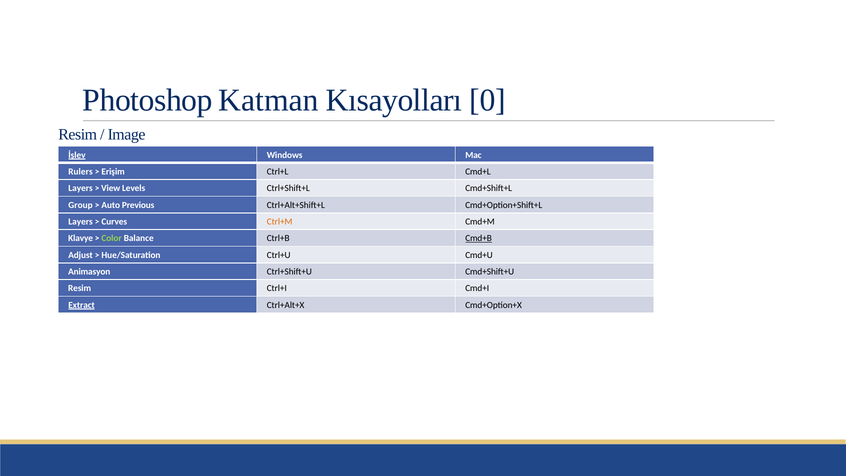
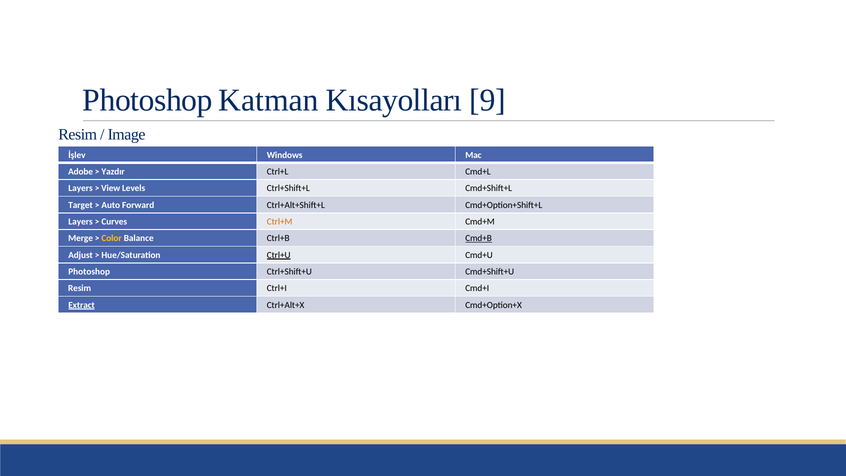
0: 0 -> 9 (488, 100)
İşlev underline: present -> none (77, 155)
Rulers: Rulers -> Adobe (81, 172)
Erişim: Erişim -> Yazdır (113, 172)
Group: Group -> Target (81, 205)
Previous: Previous -> Forward (138, 205)
Klavye: Klavye -> Merge (81, 238)
Color colour: light green -> yellow (112, 238)
Ctrl+U underline: none -> present (279, 255)
Animasyon: Animasyon -> Photoshop (89, 272)
